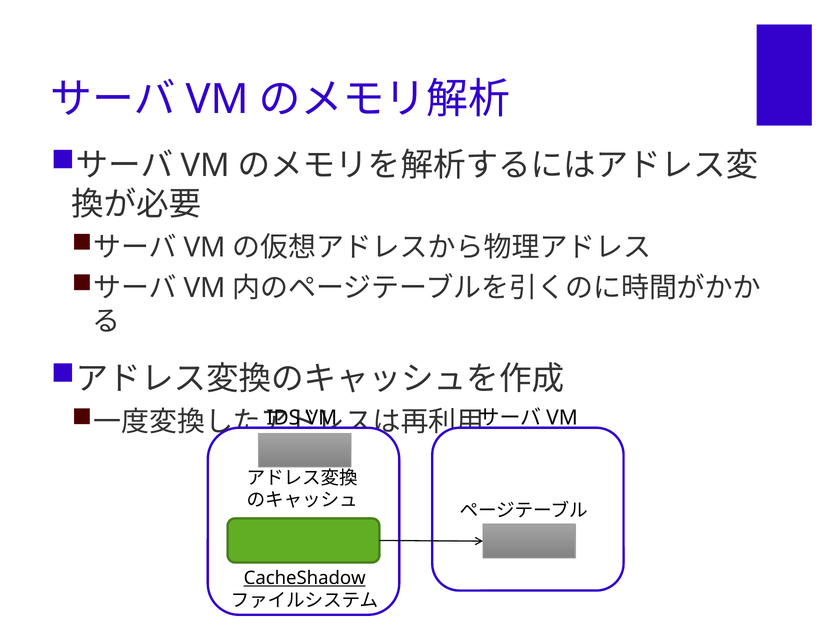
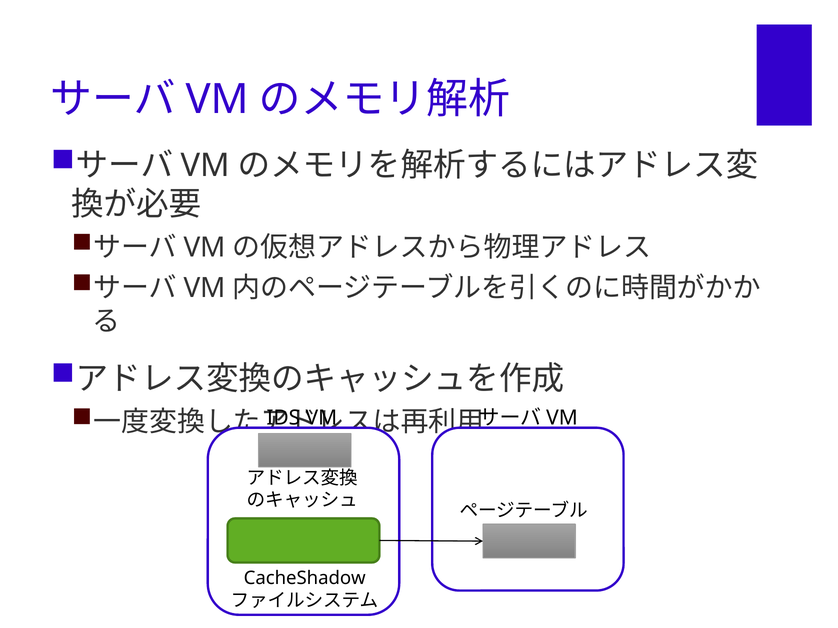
CacheShadow underline: present -> none (305, 579)
